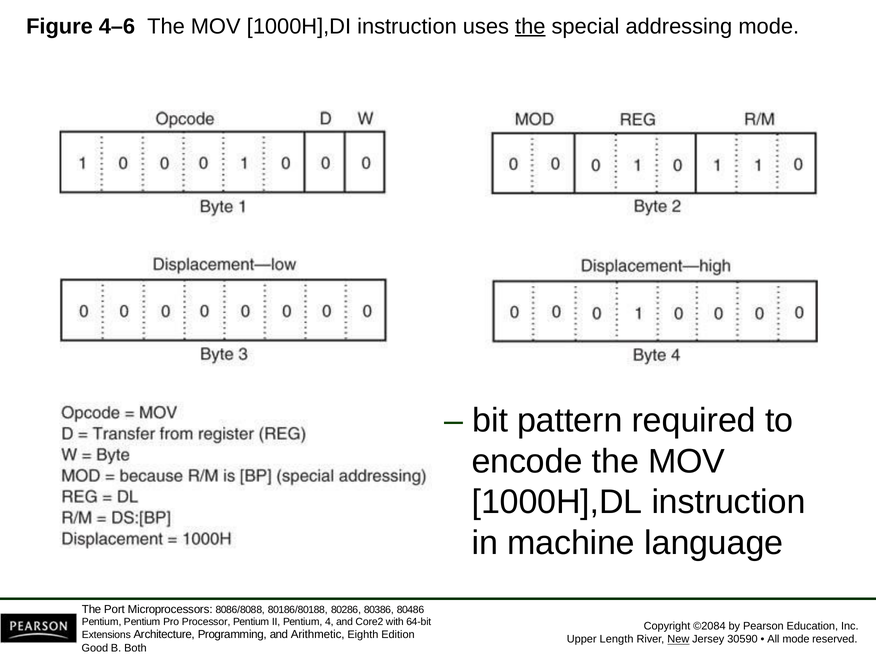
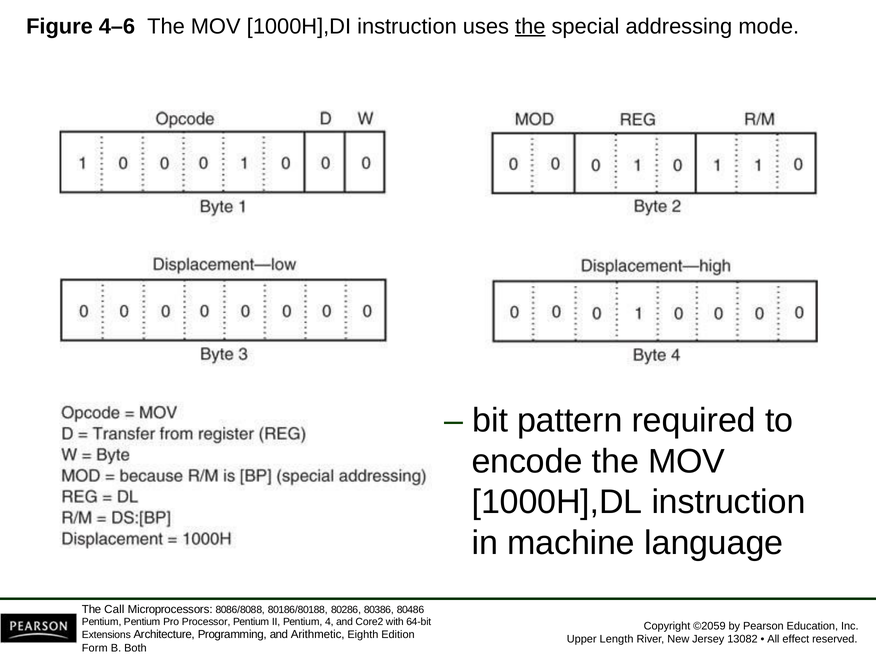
Port: Port -> Call (114, 610)
©2084: ©2084 -> ©2059 (709, 626)
New underline: present -> none (678, 639)
30590: 30590 -> 13082 (742, 639)
All mode: mode -> effect (796, 639)
Good: Good -> Form (95, 648)
